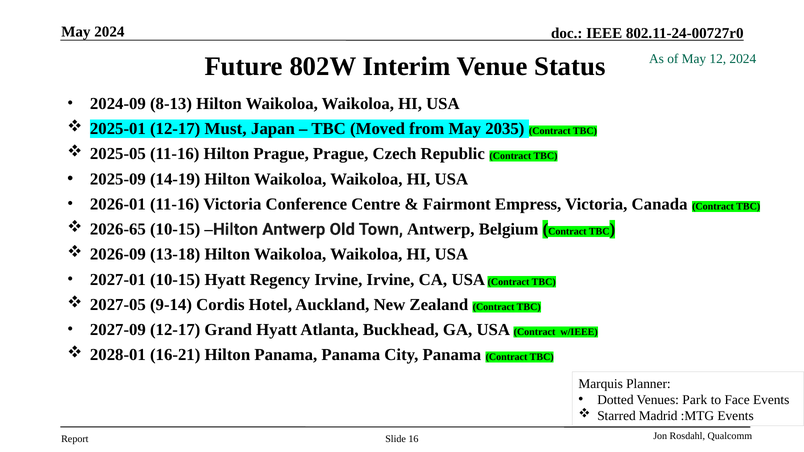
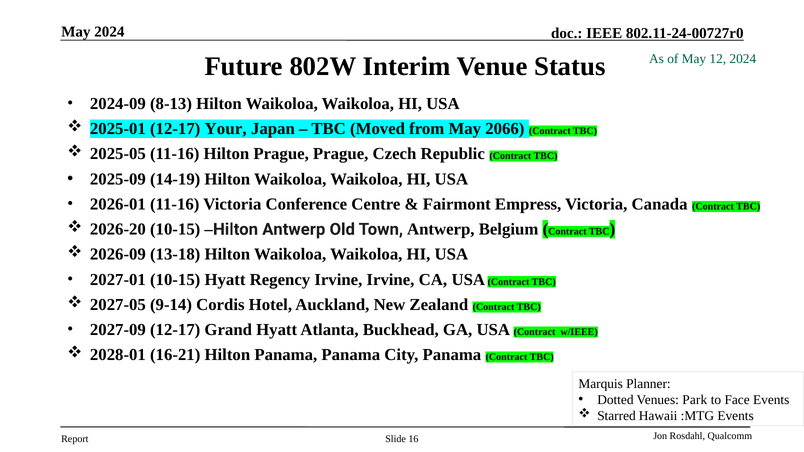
Must: Must -> Your (226, 129)
2035: 2035 -> 2066 (505, 129)
2026-65: 2026-65 -> 2026-20 (118, 229)
Madrid: Madrid -> Hawaii (658, 416)
